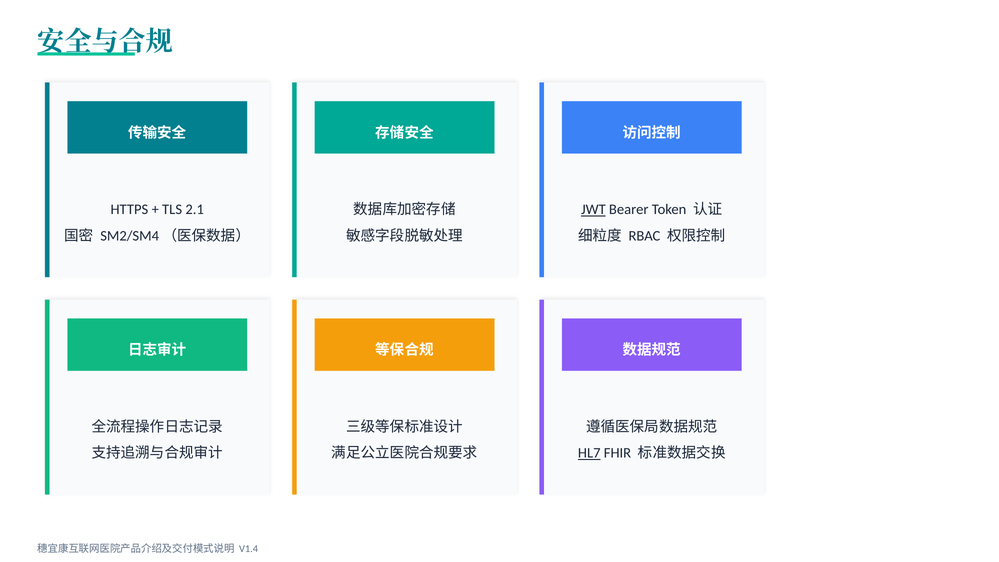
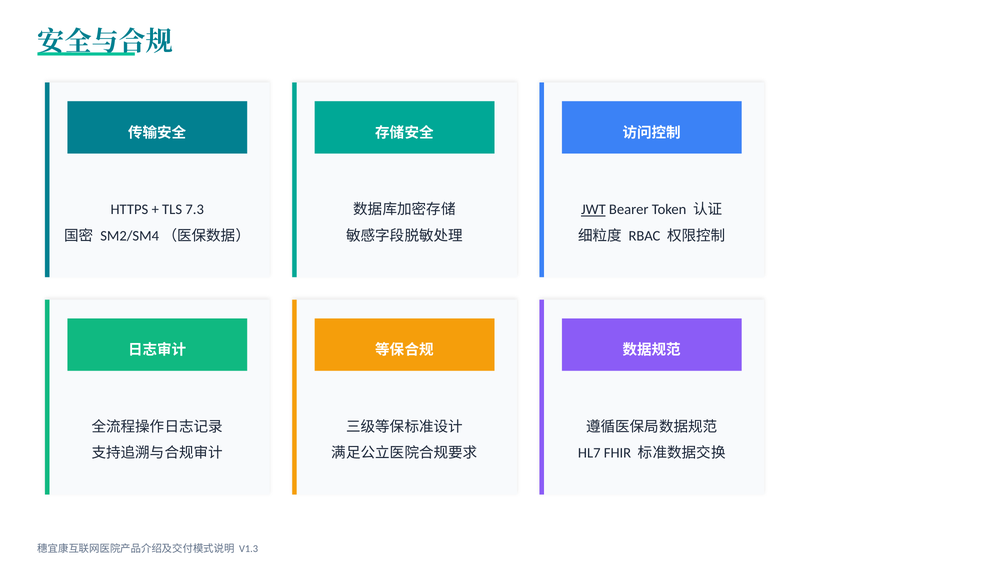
2.1: 2.1 -> 7.3 (195, 210)
HL7 underline: present -> none (589, 453)
V1.4: V1.4 -> V1.3 (249, 549)
